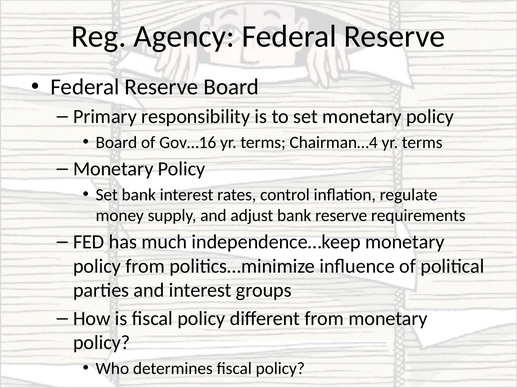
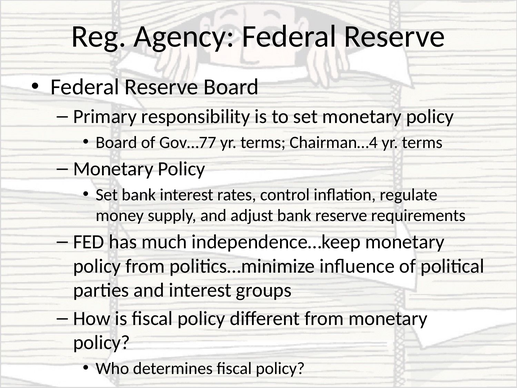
Gov…16: Gov…16 -> Gov…77 (188, 142)
